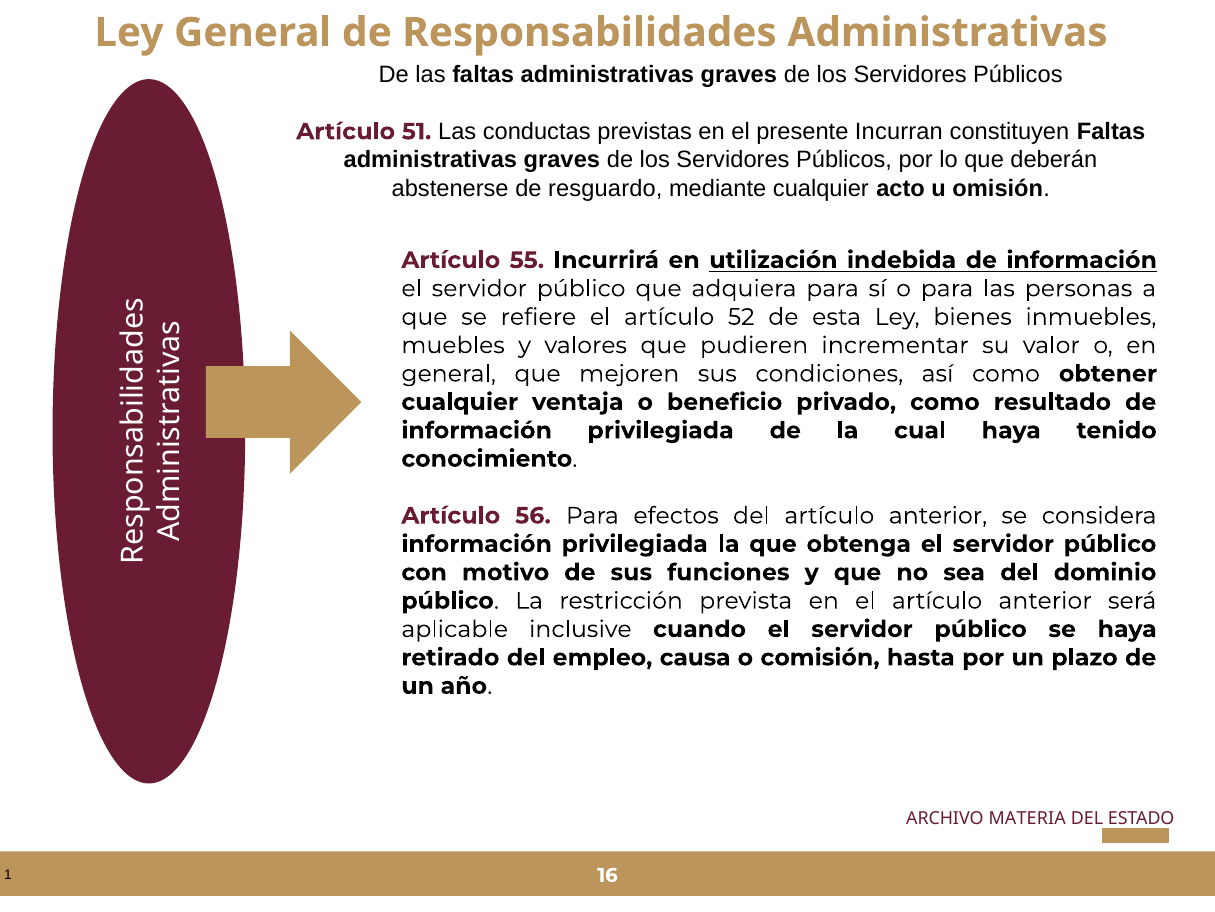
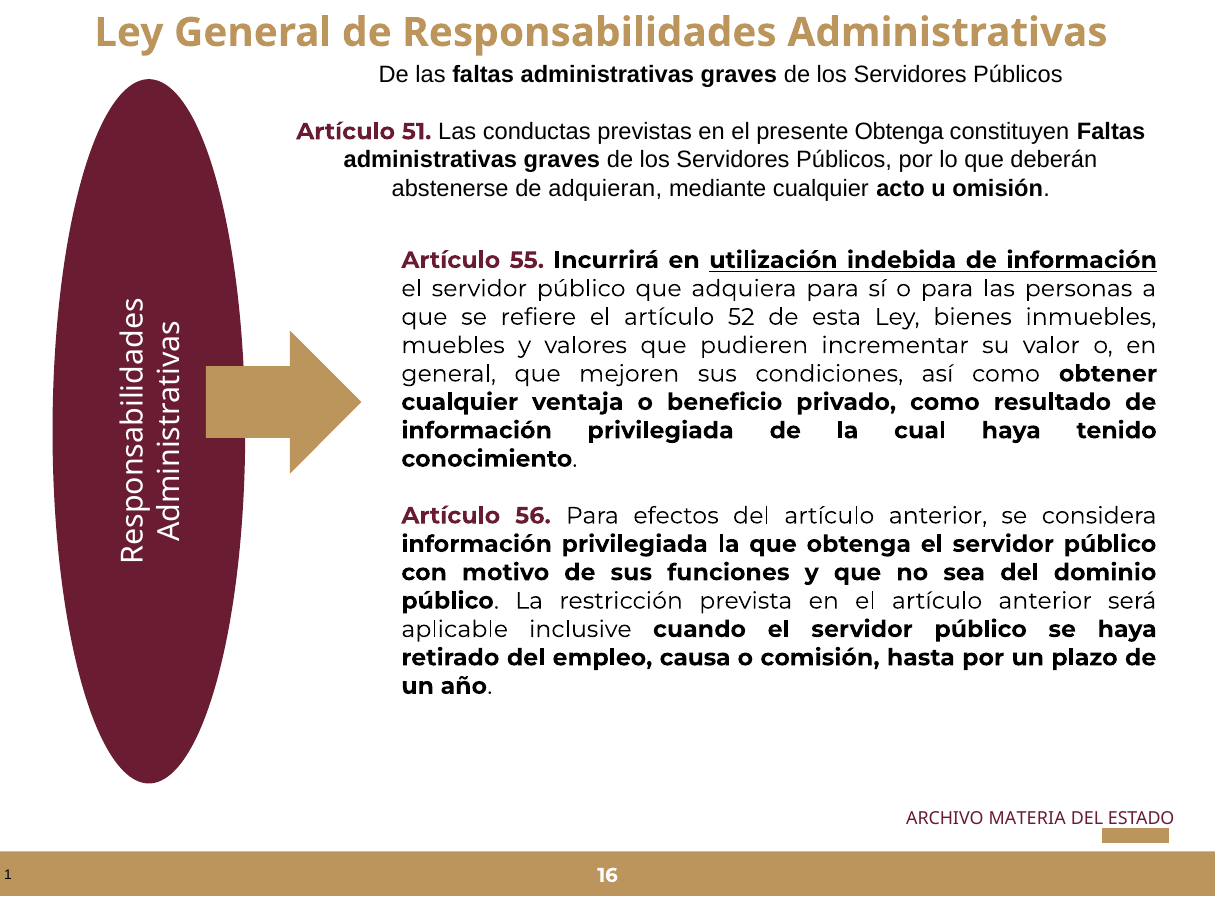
presente Incurran: Incurran -> Obtenga (899, 131)
resguardo: resguardo -> adquieran (605, 188)
